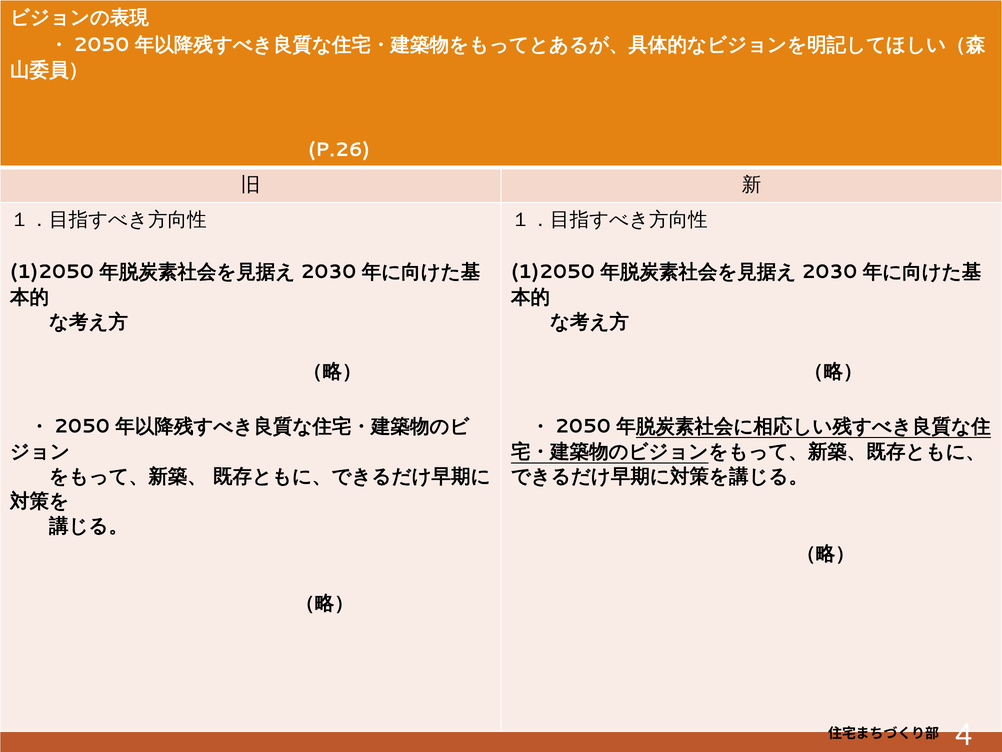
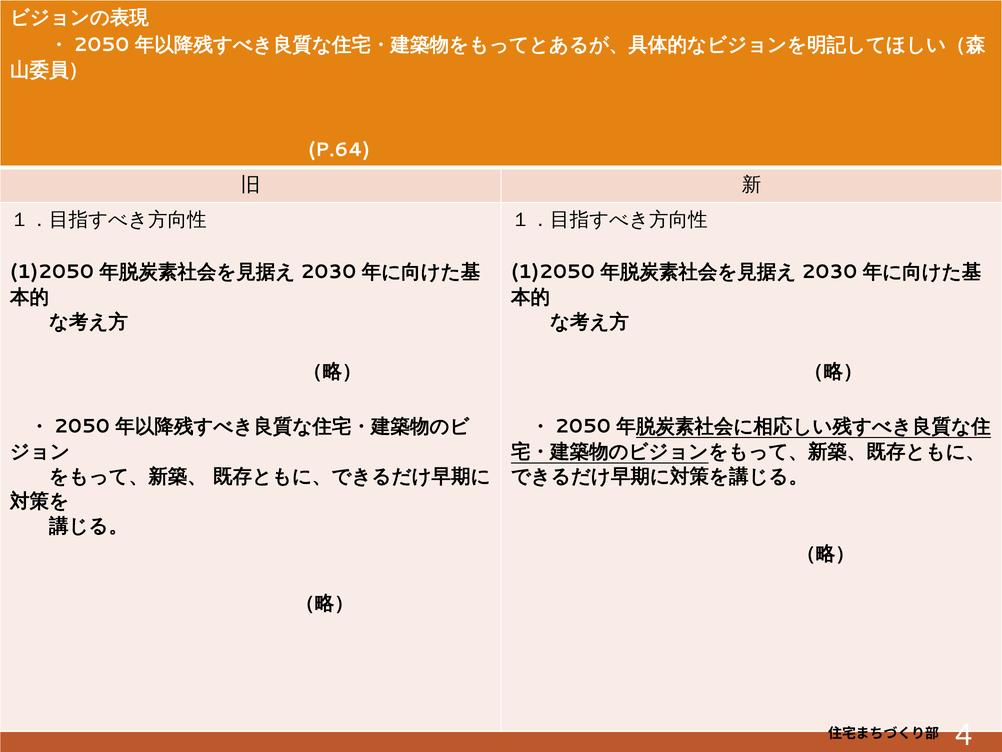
P.26: P.26 -> P.64 (339, 150)
